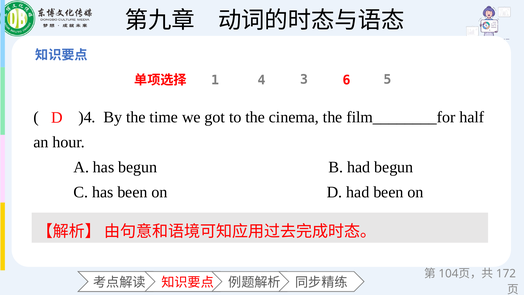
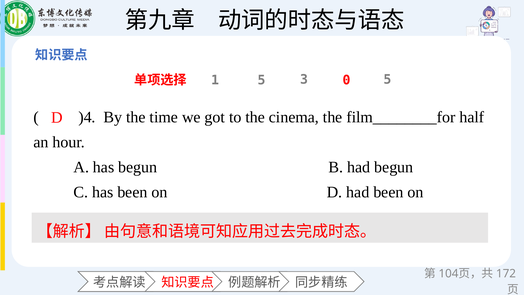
1 4: 4 -> 5 (261, 80)
6: 6 -> 0 (347, 80)
